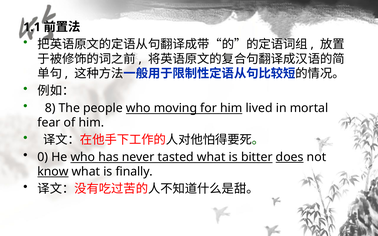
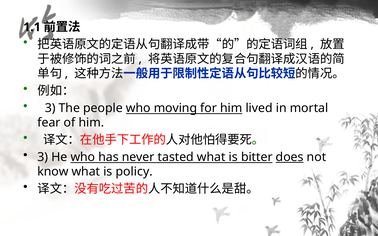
8: 8 -> 3 (50, 108)
0: 0 -> 3 (43, 157)
know underline: present -> none (53, 172)
finally: finally -> policy (134, 172)
